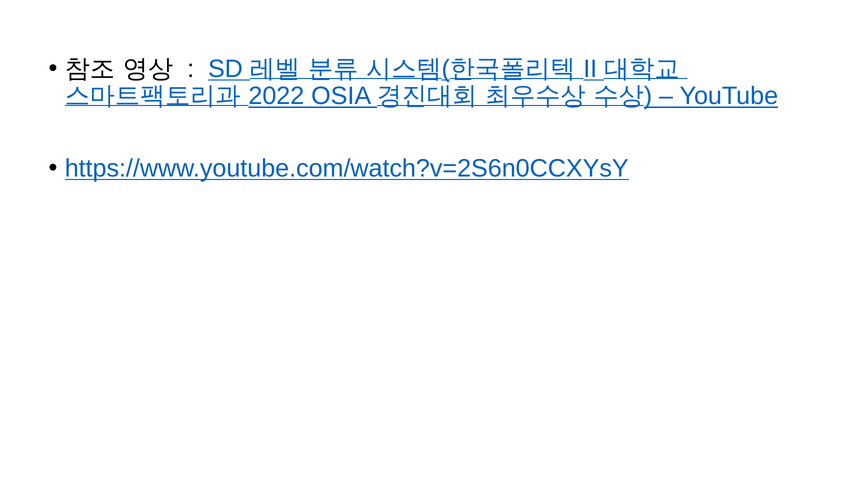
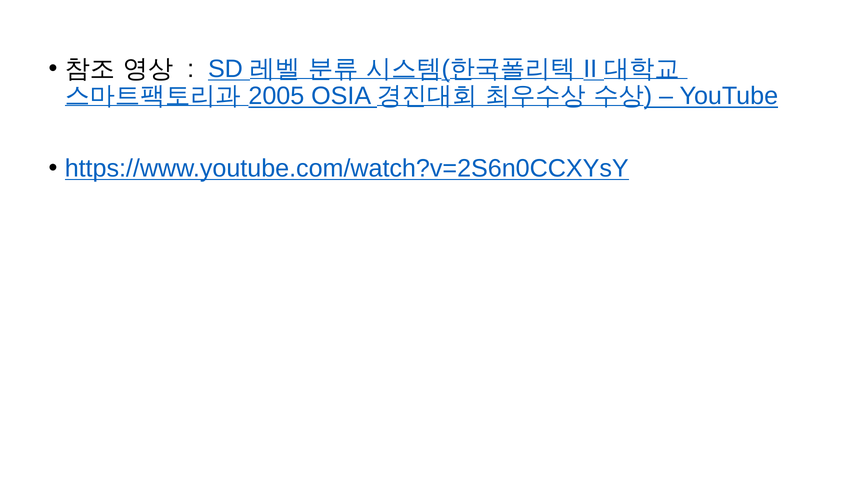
2022: 2022 -> 2005 (276, 96)
